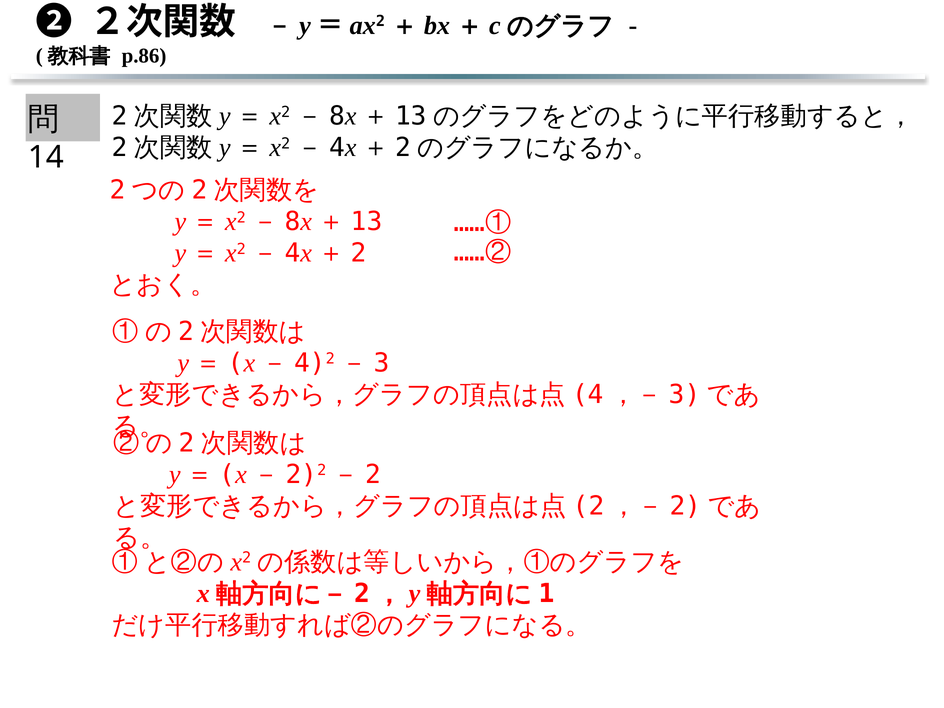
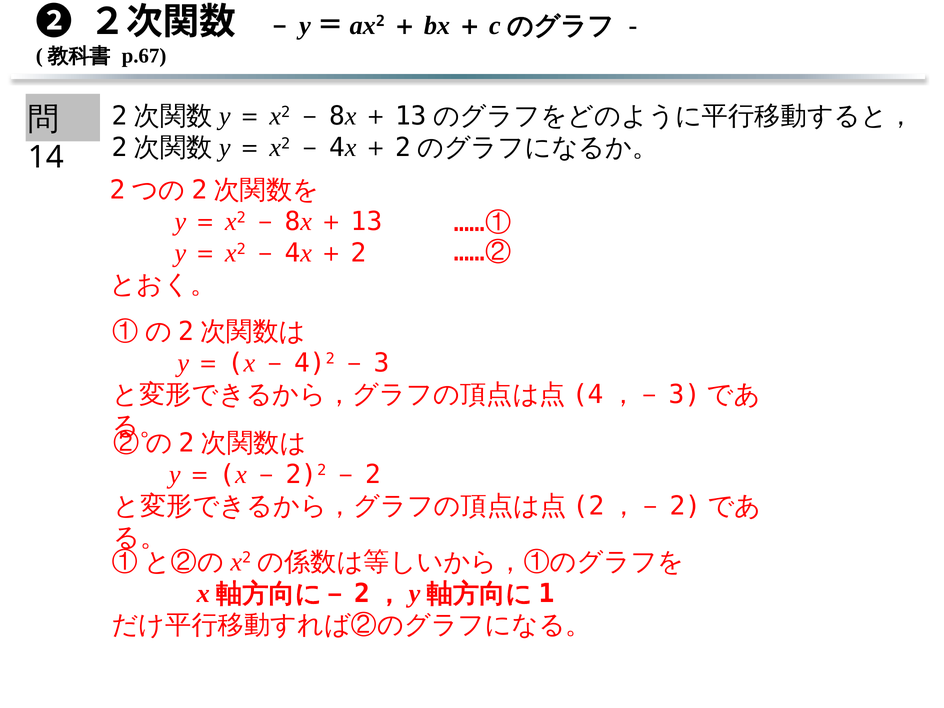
p.86: p.86 -> p.67 (144, 56)
